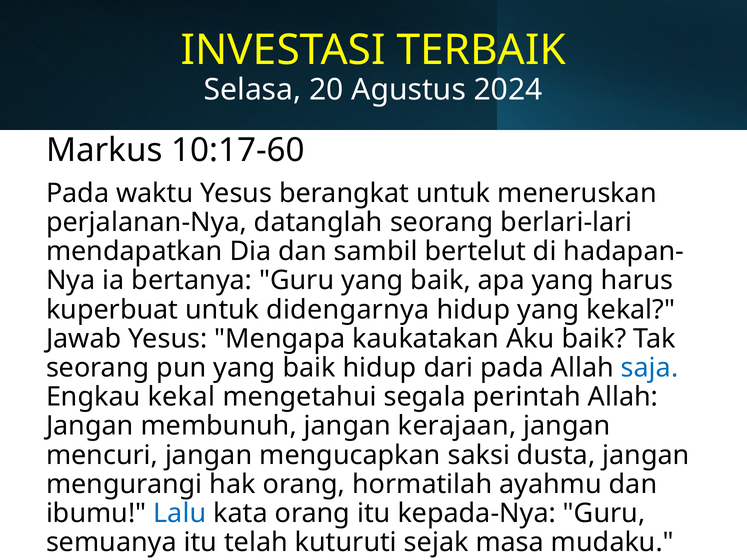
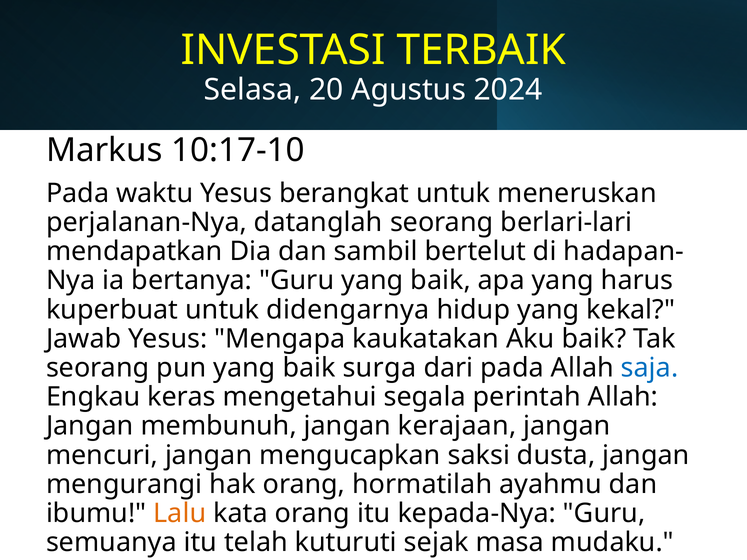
10:17-60: 10:17-60 -> 10:17-10 (238, 150)
baik hidup: hidup -> surga (379, 368)
Engkau kekal: kekal -> keras (182, 397)
Lalu colour: blue -> orange (180, 514)
